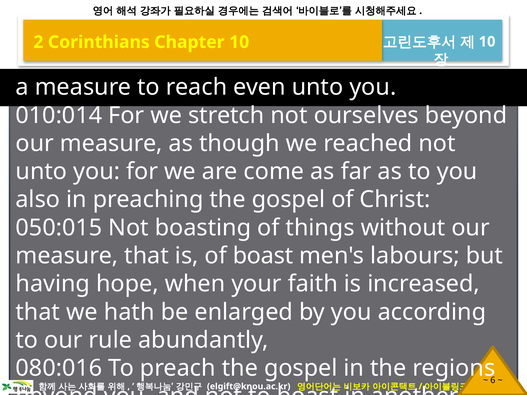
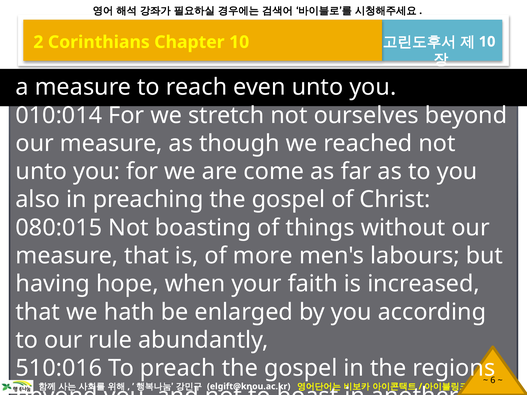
050:015: 050:015 -> 080:015 (59, 228)
of boast: boast -> more (263, 256)
080:016: 080:016 -> 510:016 (59, 368)
